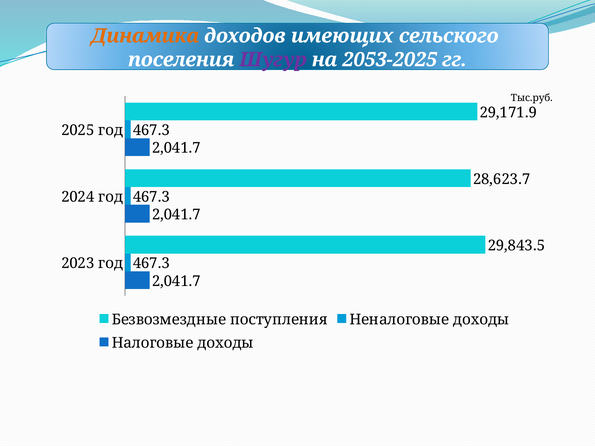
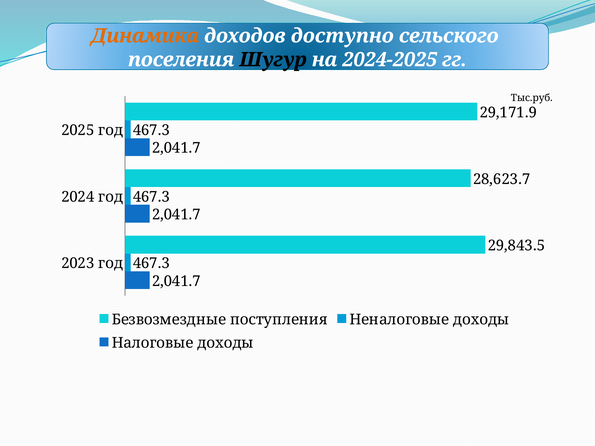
имеющих: имеющих -> доступно (342, 36)
Шугур colour: purple -> black (273, 60)
2053-2025: 2053-2025 -> 2024-2025 (390, 60)
